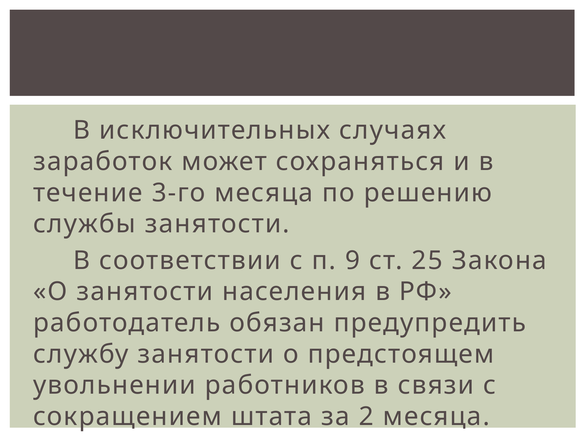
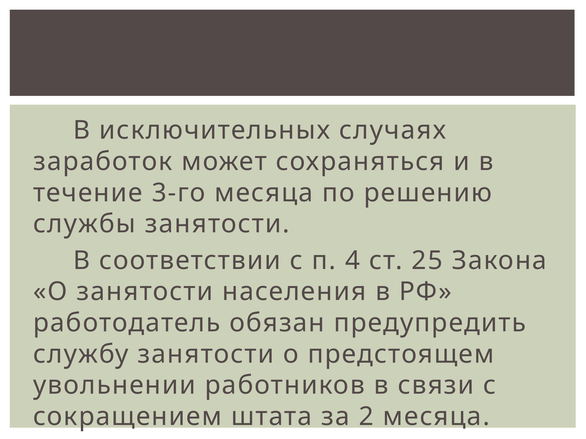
9: 9 -> 4 (353, 261)
